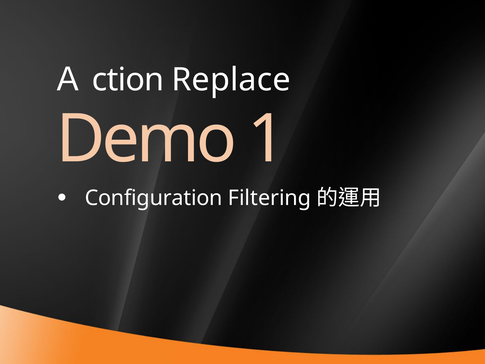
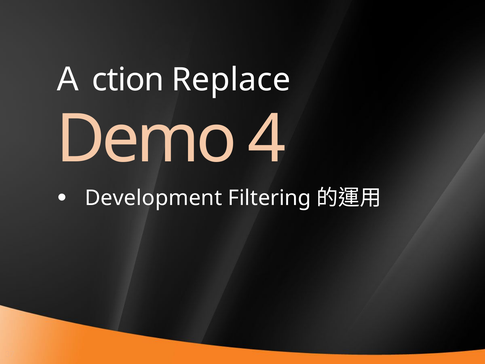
1: 1 -> 4 (267, 139)
Configuration: Configuration -> Development (153, 198)
